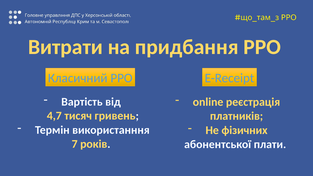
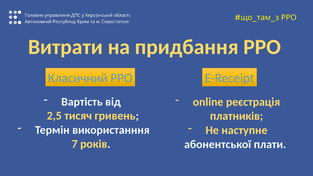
4,7: 4,7 -> 2,5 (54, 116)
фізичних: фізичних -> наступне (244, 130)
